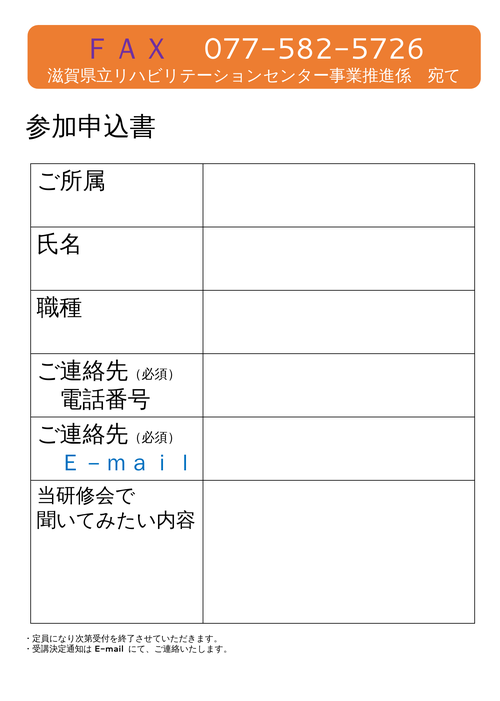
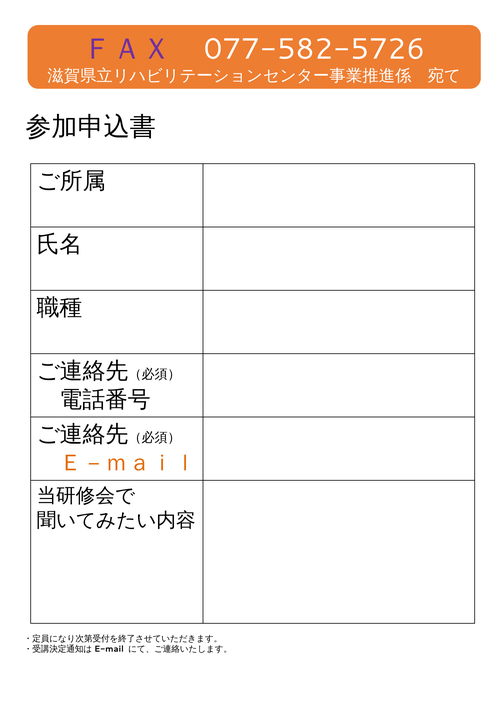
Ｅ－ｍａｉｌ colour: blue -> orange (128, 463)
